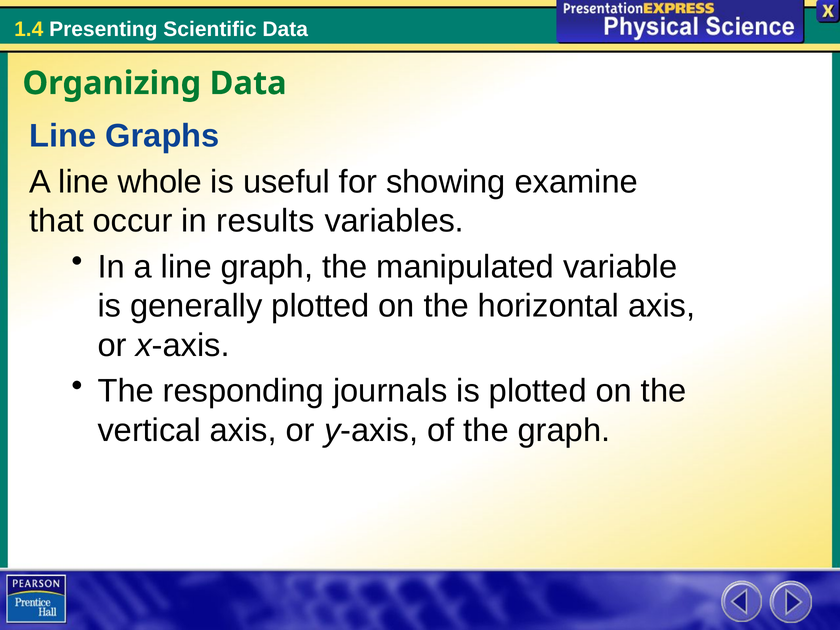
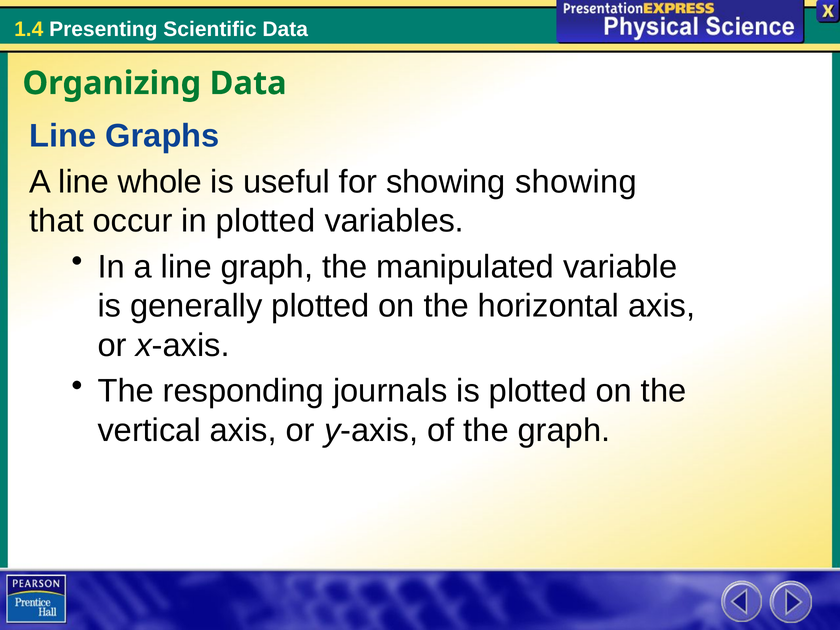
showing examine: examine -> showing (576, 182)
in results: results -> plotted (265, 221)
